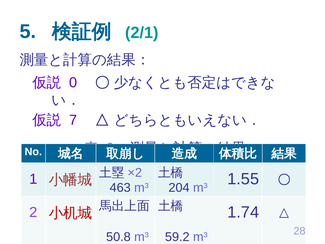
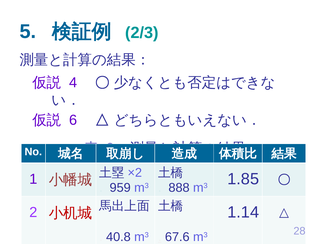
2/1: 2/1 -> 2/3 (142, 33)
0: 0 -> 4 (73, 83)
7: 7 -> 6 (73, 120)
1.55: 1.55 -> 1.85 (243, 179)
463: 463 -> 959 (120, 188)
204: 204 -> 888 (179, 188)
1.74: 1.74 -> 1.14 (243, 212)
50.8: 50.8 -> 40.8 (118, 237)
59.2: 59.2 -> 67.6 (177, 237)
